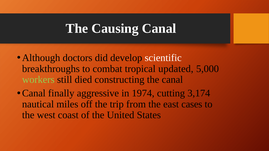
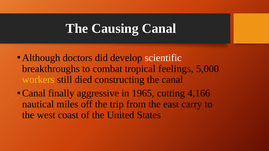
updated: updated -> feelings (176, 69)
workers colour: light green -> yellow (38, 80)
1974: 1974 -> 1965 (143, 93)
3,174: 3,174 -> 4,166 (199, 93)
cases: cases -> carry (192, 104)
